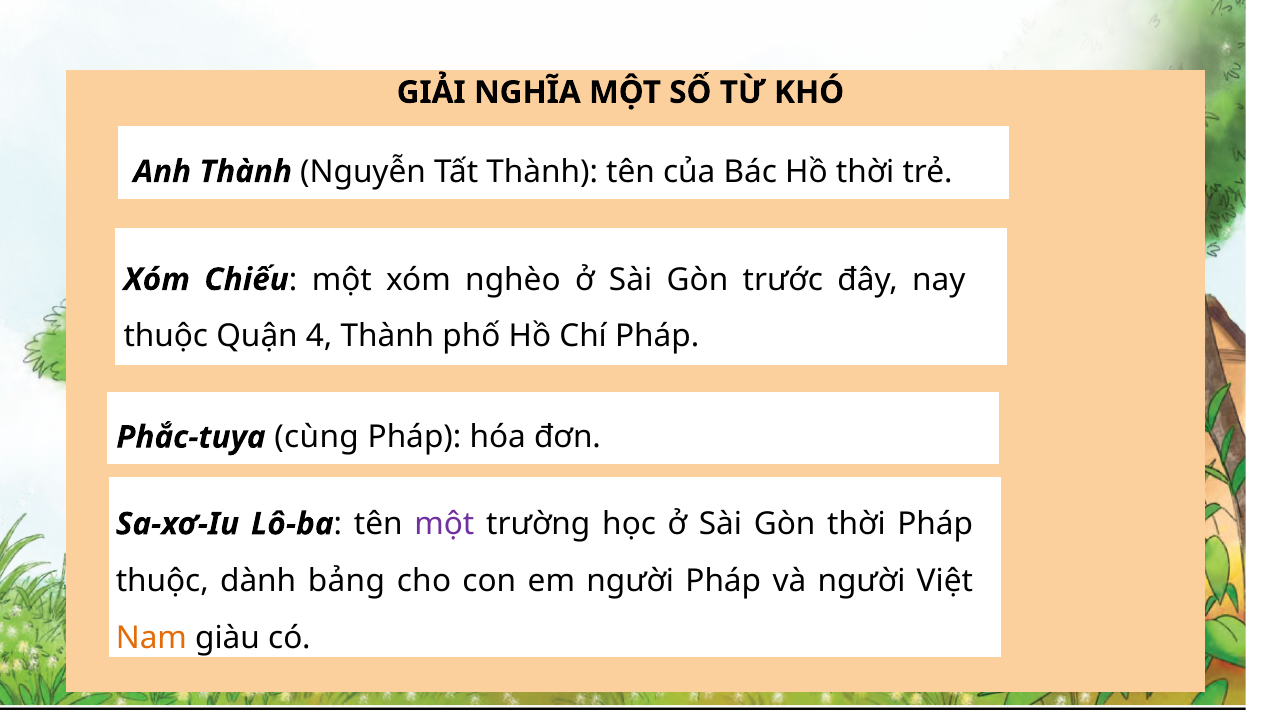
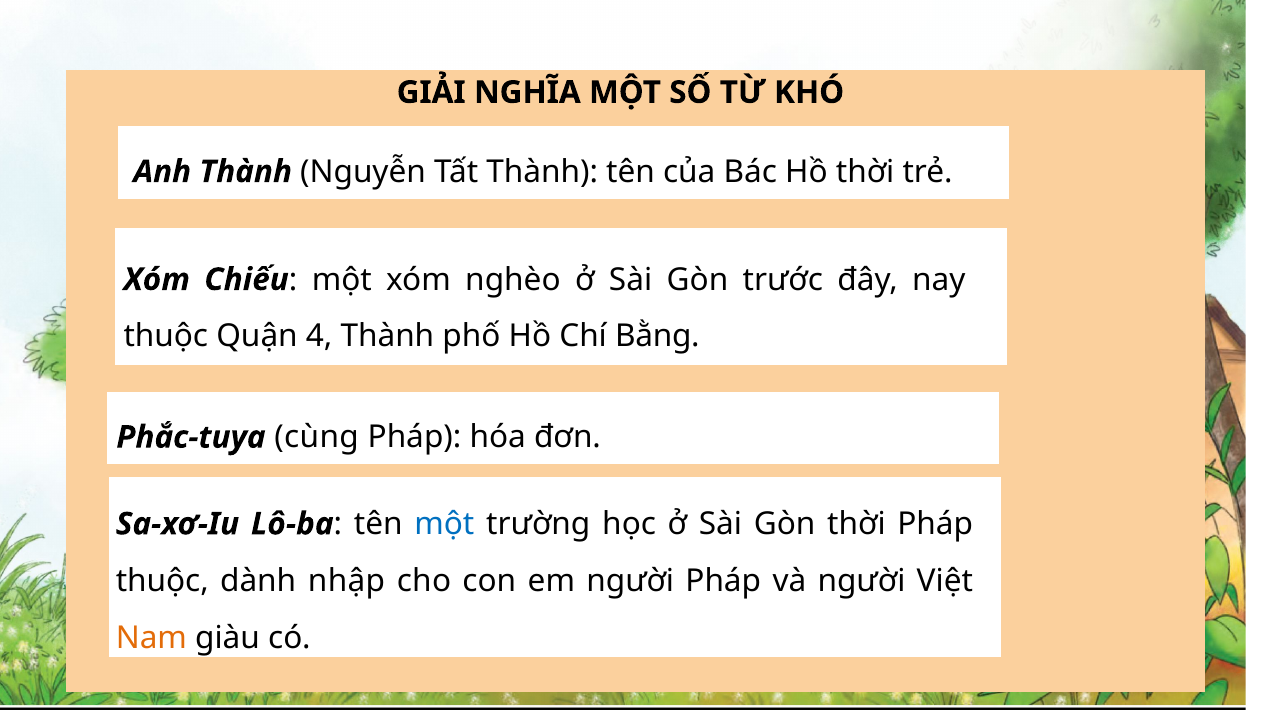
Chí Pháp: Pháp -> Bằng (657, 337)
một colour: purple -> blue (444, 524)
bảng: bảng -> nhập (346, 581)
